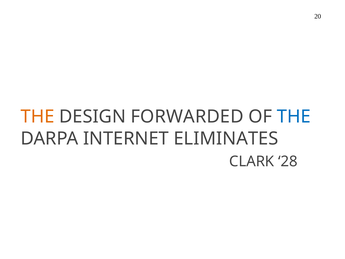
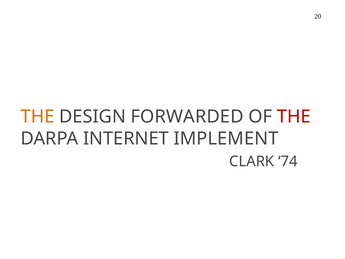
THE colour: blue -> red (294, 117)
ELIMINATES: ELIMINATES -> IMPLEMENT (226, 138)
28: 28 -> 74 (288, 161)
